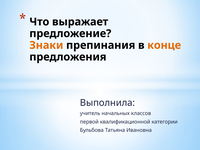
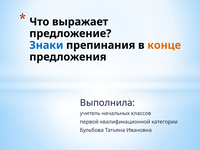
Знаки colour: orange -> blue (46, 45)
